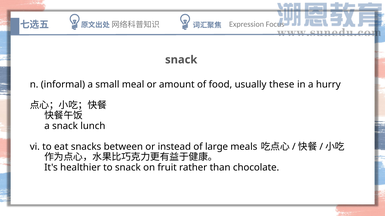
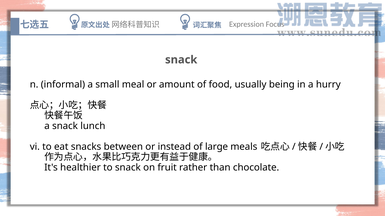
these: these -> being (282, 85)
